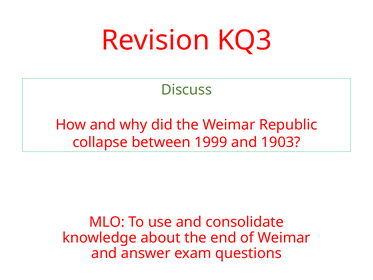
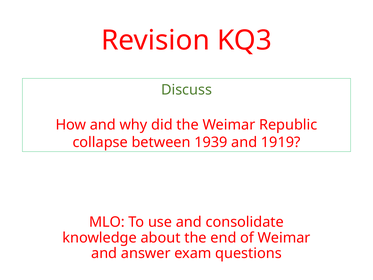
1999: 1999 -> 1939 (211, 142)
1903: 1903 -> 1919 (281, 142)
